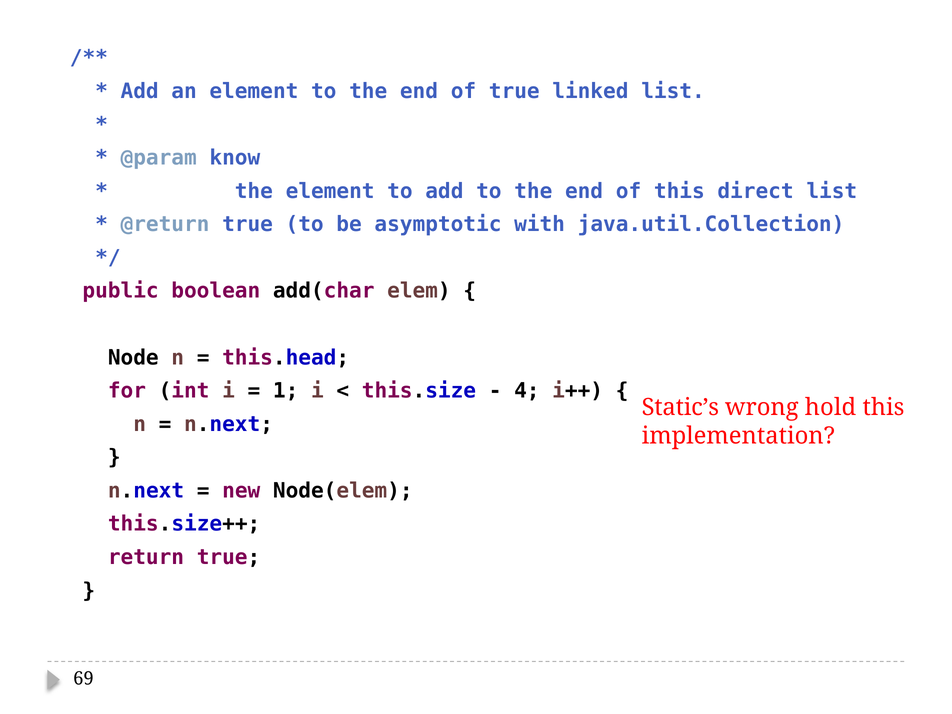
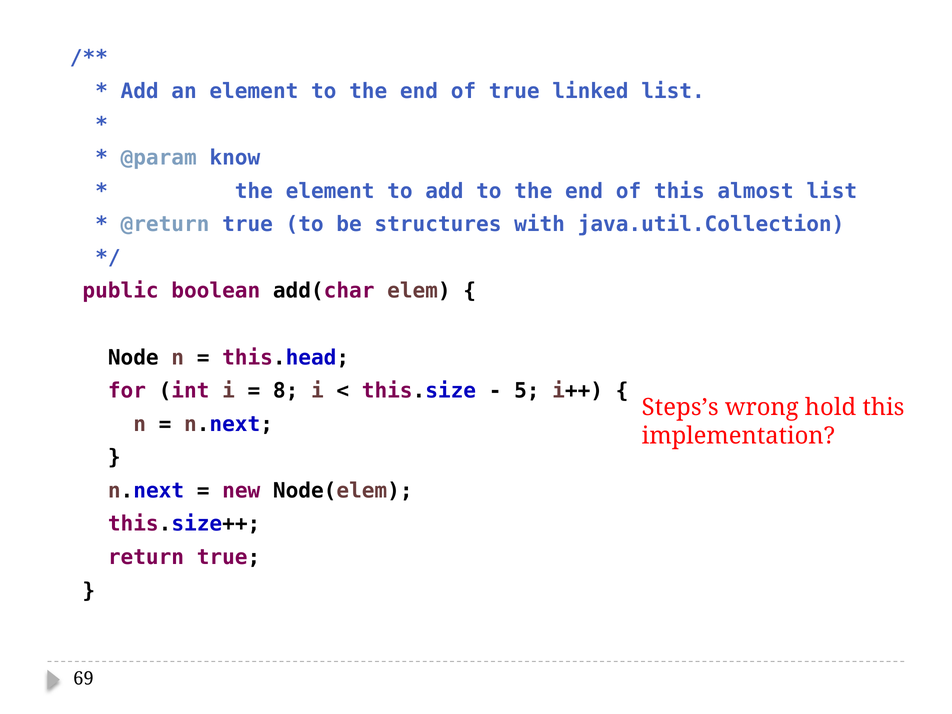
direct: direct -> almost (756, 191)
asymptotic: asymptotic -> structures (438, 224)
1: 1 -> 8 (286, 391)
4: 4 -> 5 (527, 391)
Static’s: Static’s -> Steps’s (680, 408)
